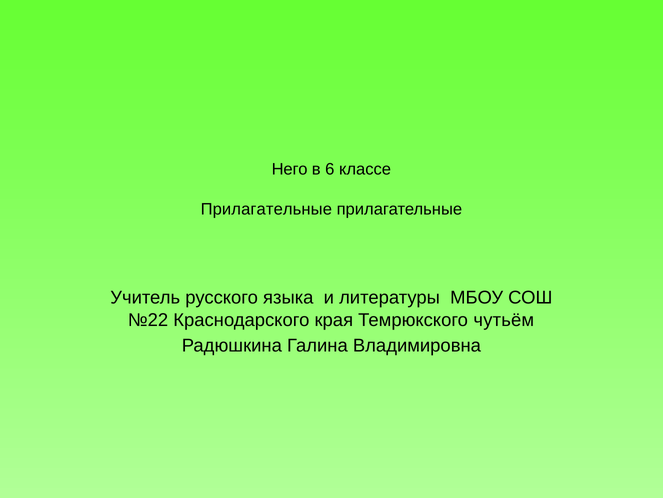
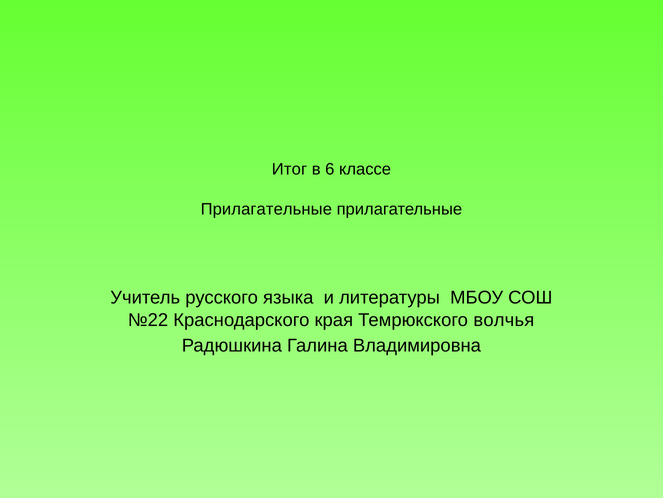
Него: Него -> Итог (289, 169)
чутьём: чутьём -> волчья (504, 320)
